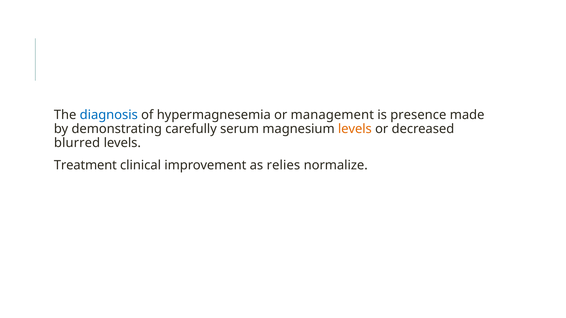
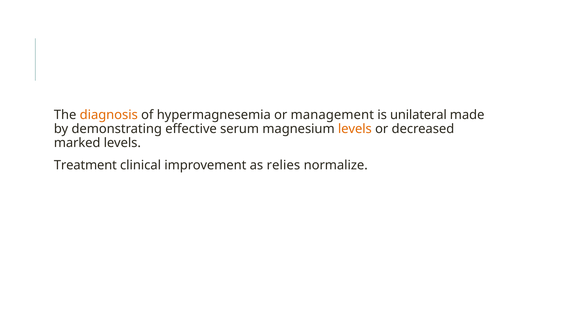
diagnosis colour: blue -> orange (109, 115)
presence: presence -> unilateral (418, 115)
carefully: carefully -> effective (191, 129)
blurred: blurred -> marked (77, 143)
